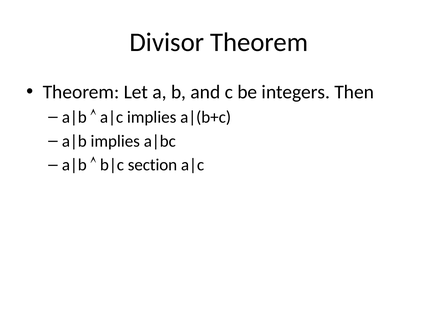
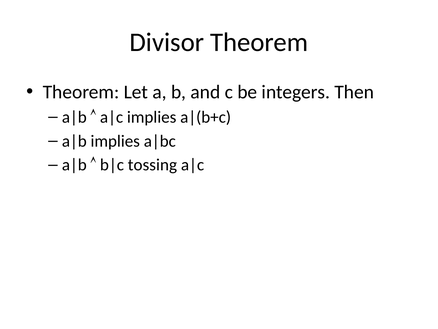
section: section -> tossing (152, 165)
